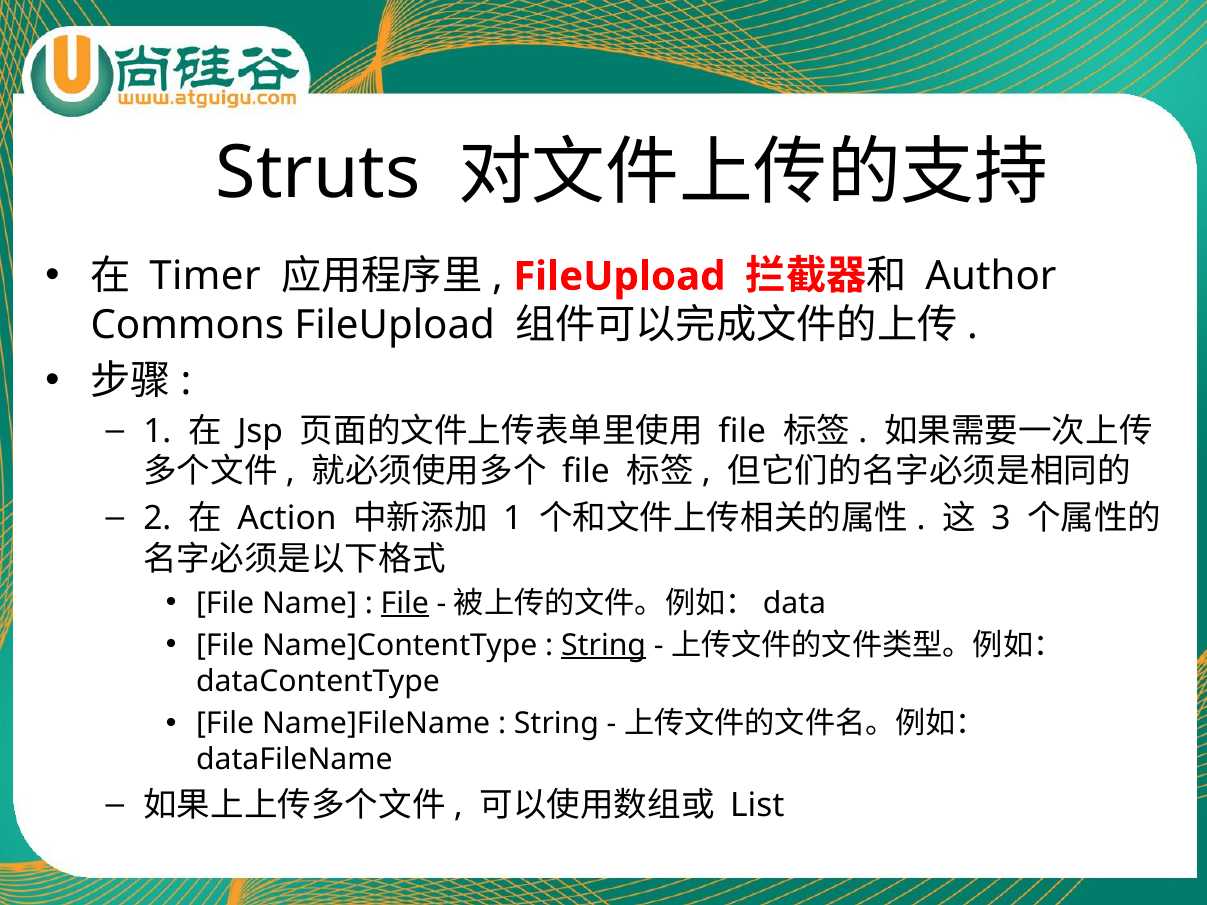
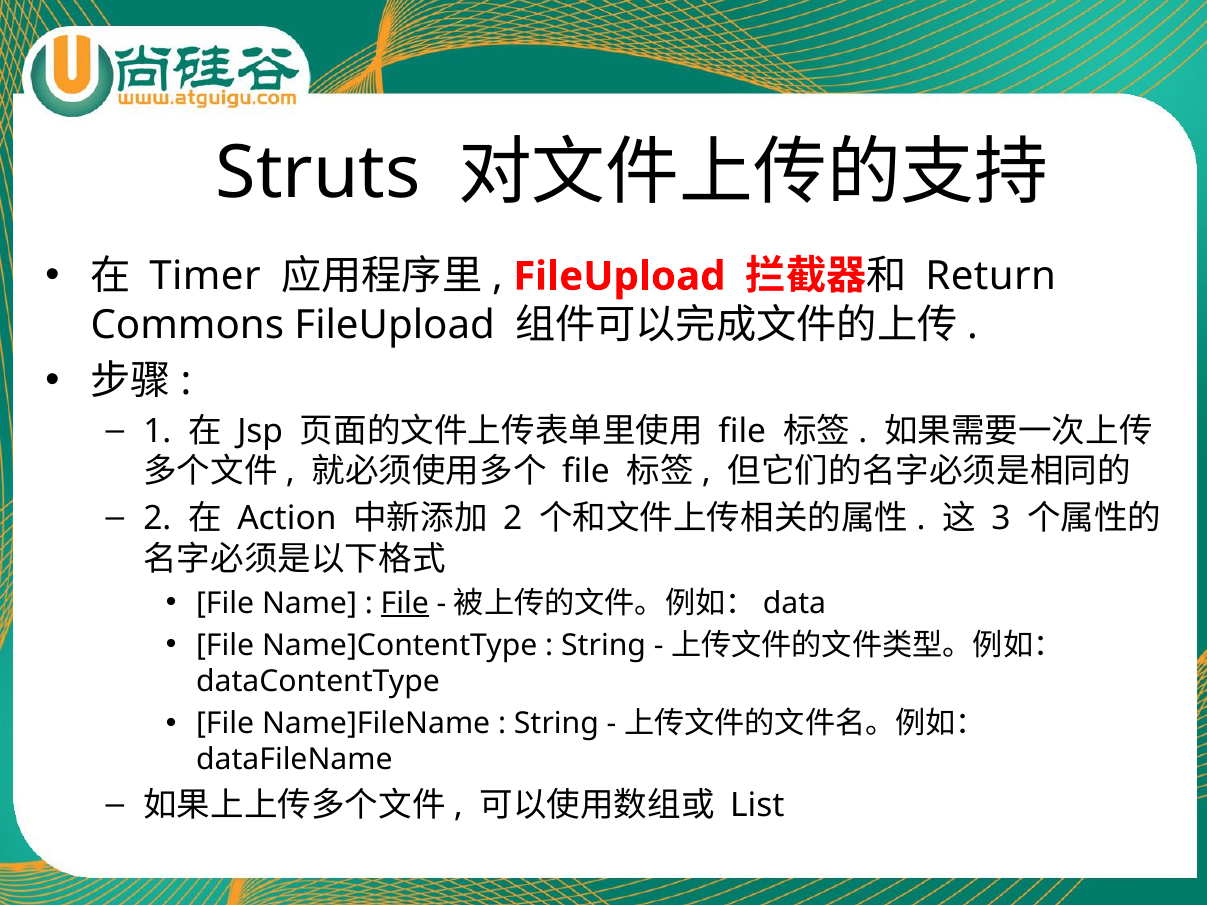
Author: Author -> Return (991, 277)
1: 1 -> 2 (513, 519)
String underline: present -> none (604, 646)
